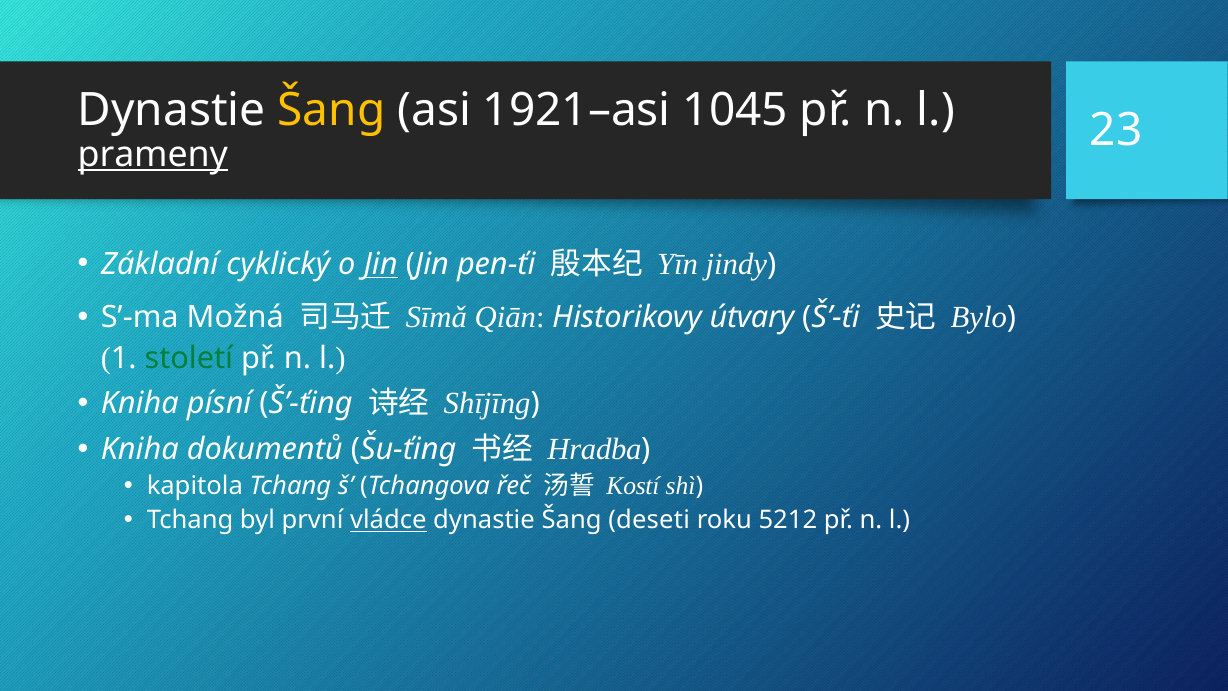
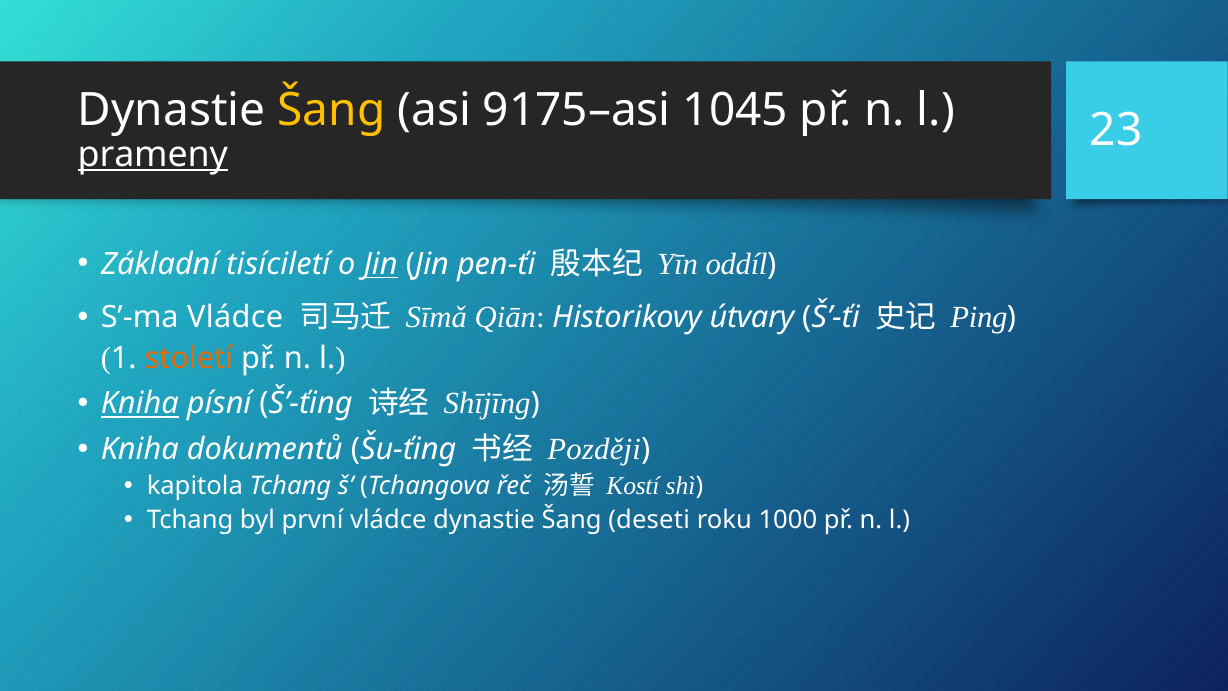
1921–asi: 1921–asi -> 9175–asi (577, 111)
cyklický: cyklický -> tisíciletí (278, 264)
jindy: jindy -> oddíl (737, 264)
S’-ma Možná: Možná -> Vládce (235, 318)
Bylo: Bylo -> Ping (979, 318)
století colour: green -> orange (189, 358)
Kniha underline: none -> present (140, 403)
Hradba: Hradba -> Později (594, 449)
vládce underline: present -> none (388, 520)
5212: 5212 -> 1000 (788, 520)
